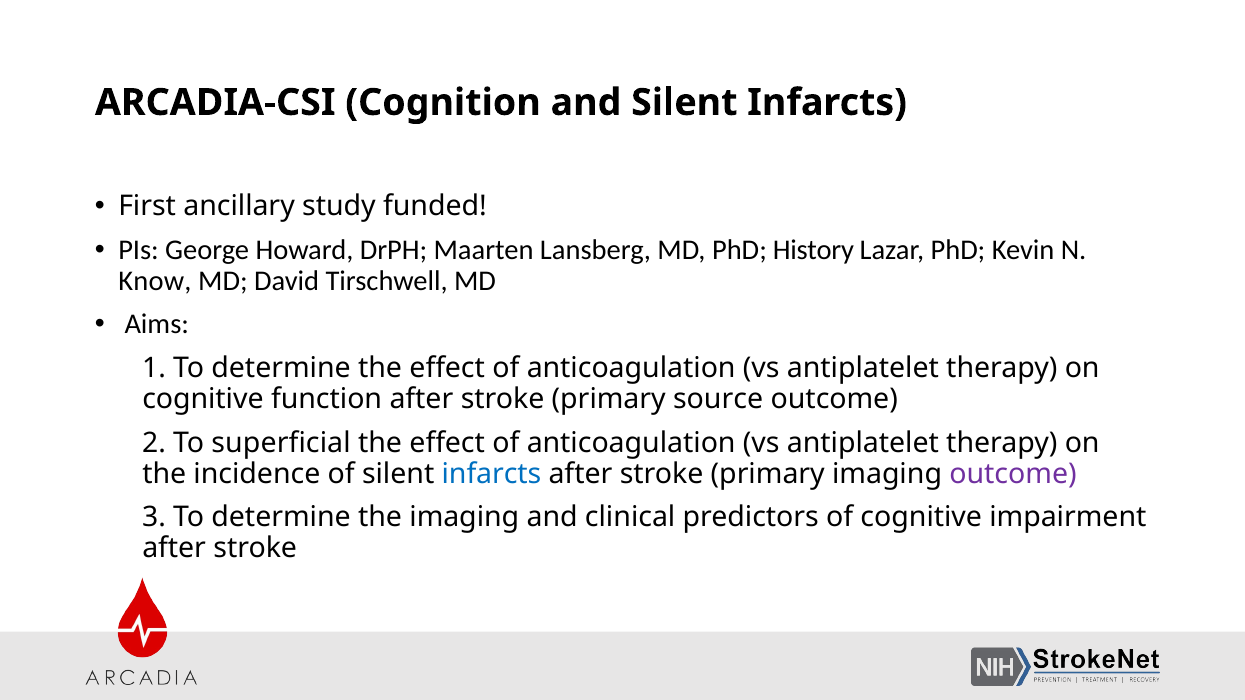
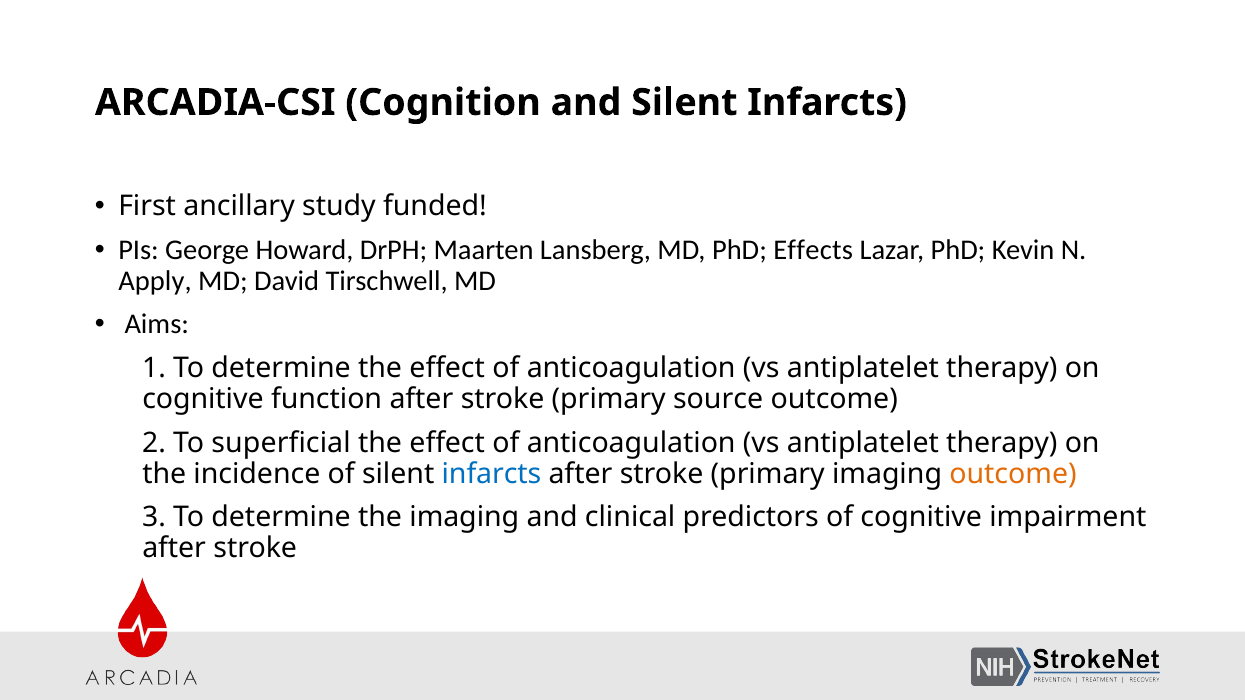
History: History -> Effects (813, 250)
Know: Know -> Apply (155, 281)
outcome colour: purple -> orange (1013, 474)
